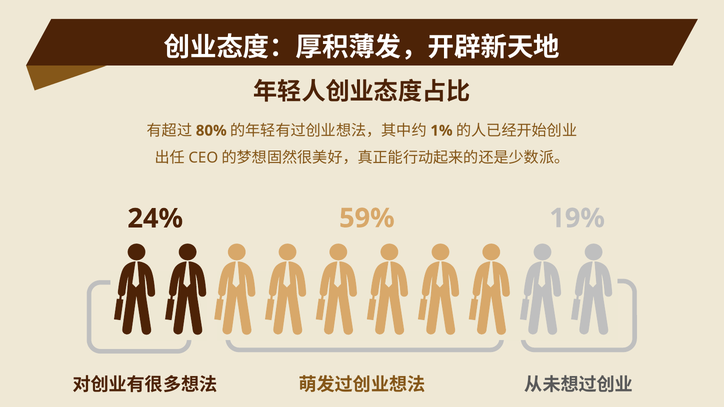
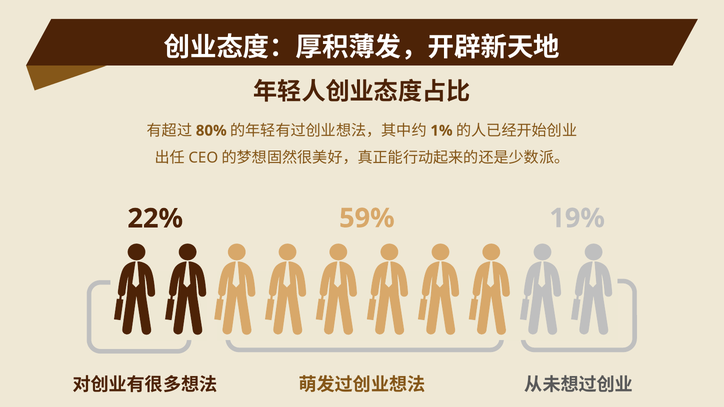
24%: 24% -> 22% (155, 219)
